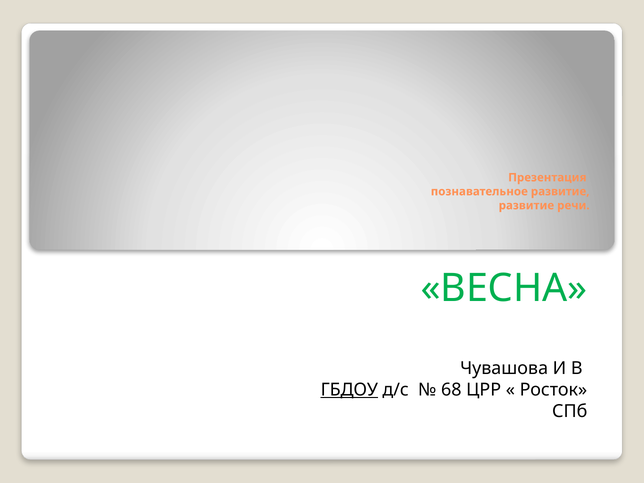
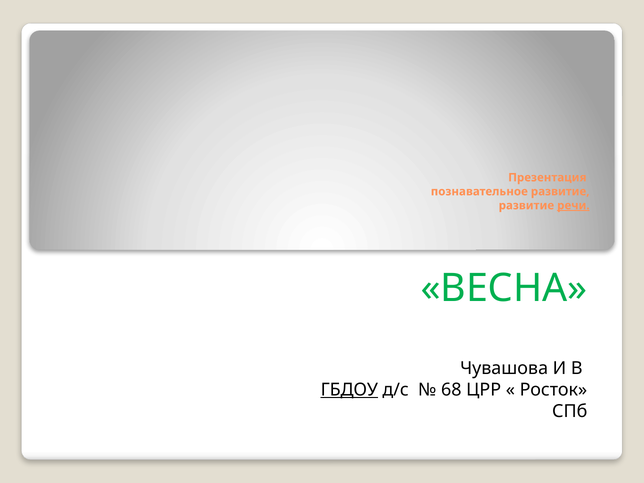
речи underline: none -> present (573, 205)
